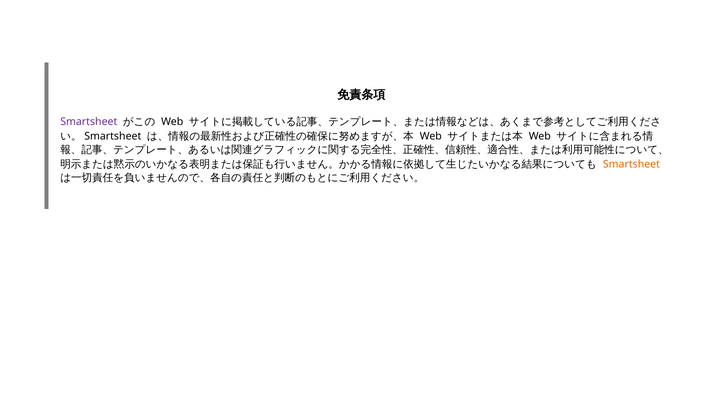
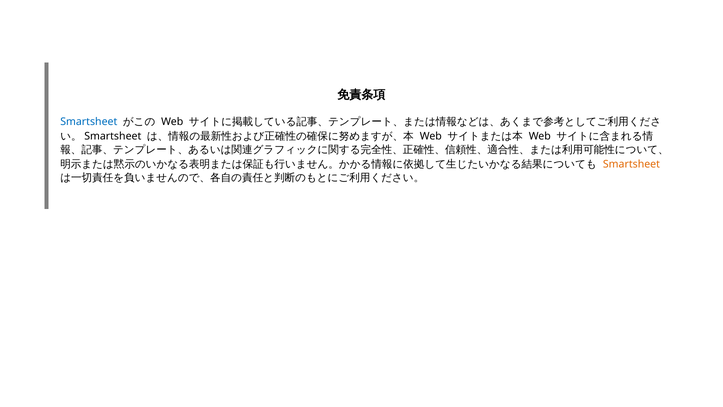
Smartsheet colour: purple -> blue (89, 122)
